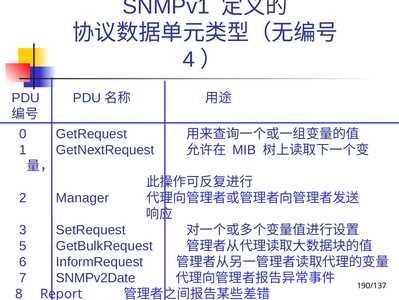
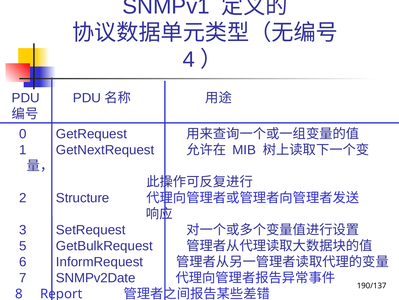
Manager: Manager -> Structure (83, 197)
